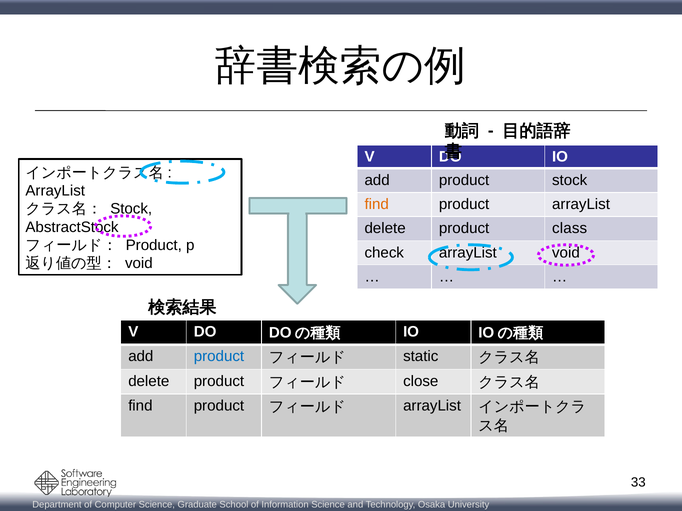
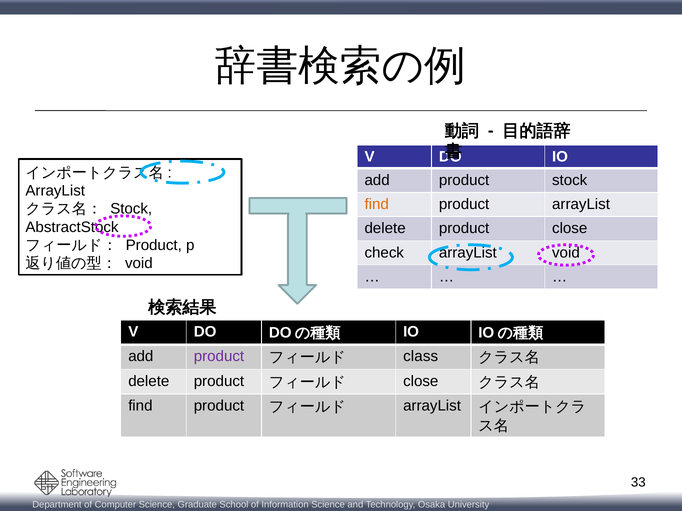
product class: class -> close (570, 229)
product colour: blue -> purple (219, 357)
static: static -> class (421, 357)
